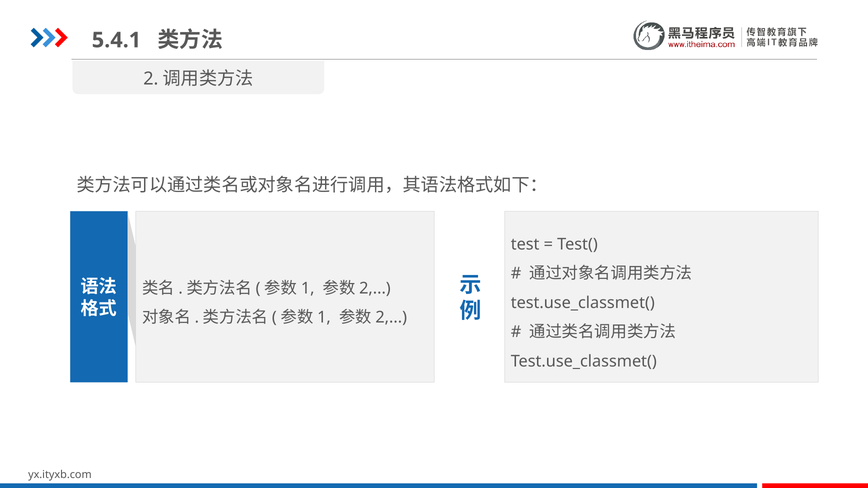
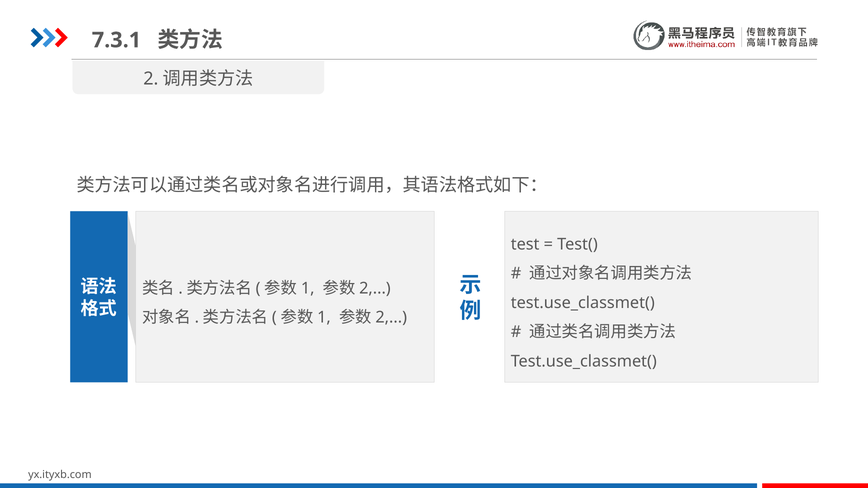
5.4.1: 5.4.1 -> 7.3.1 (116, 40)
